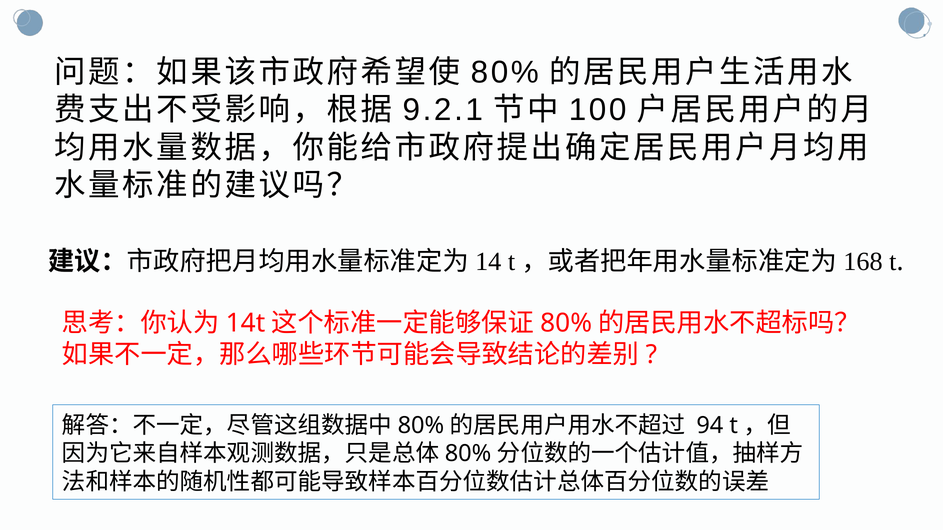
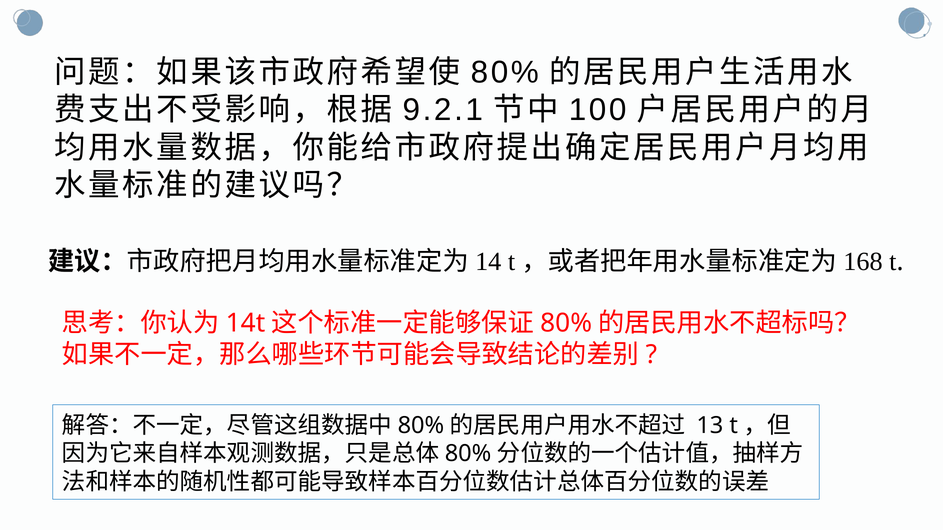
94: 94 -> 13 (710, 426)
